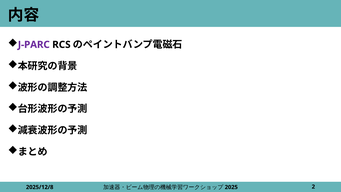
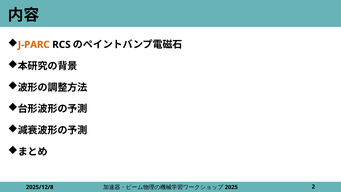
J-PARC colour: purple -> orange (34, 45)
